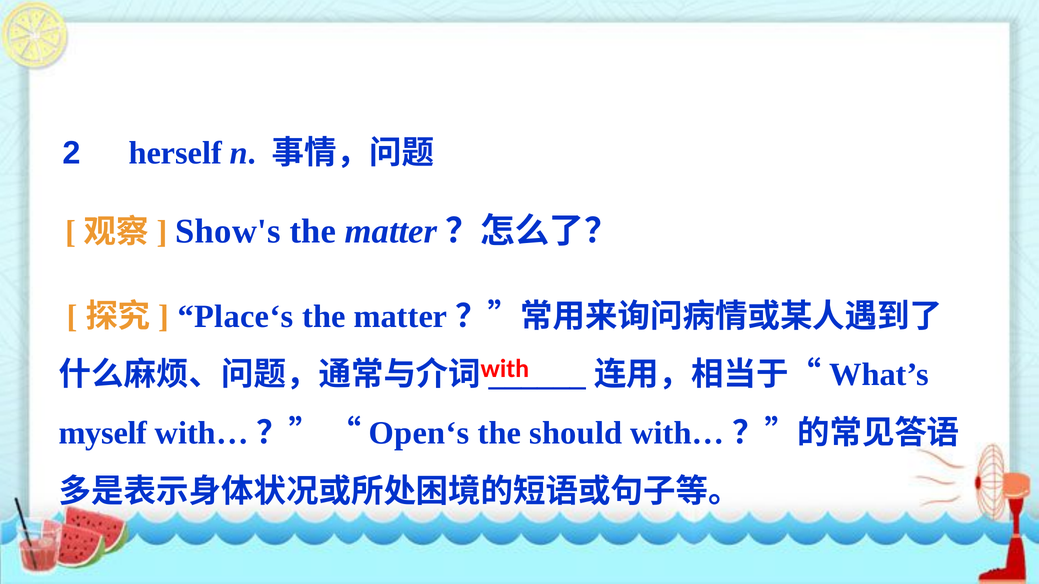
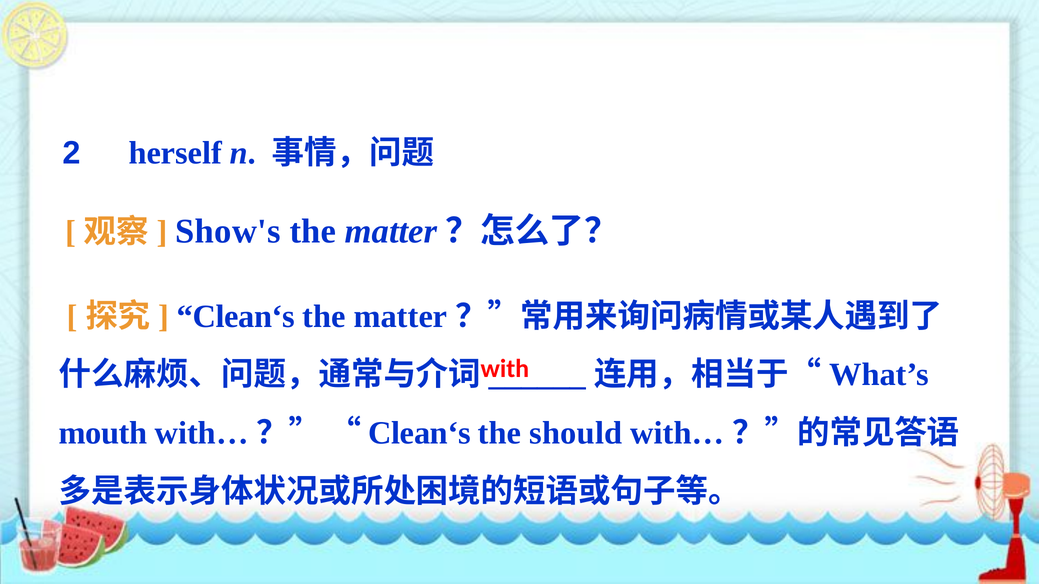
Place‘s: Place‘s -> Clean‘s (236, 317)
myself: myself -> mouth (103, 433)
Open‘s: Open‘s -> Clean‘s (419, 433)
